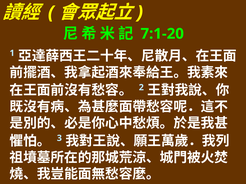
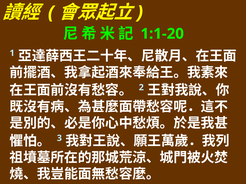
7:1-20: 7:1-20 -> 1:1-20 (162, 34)
